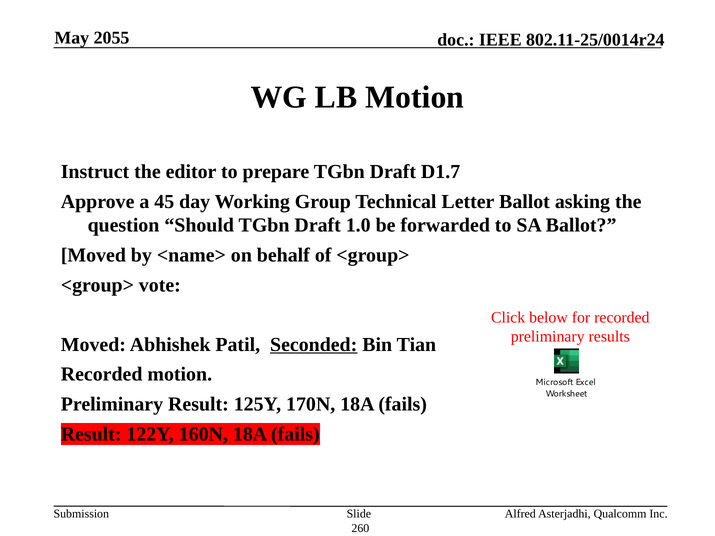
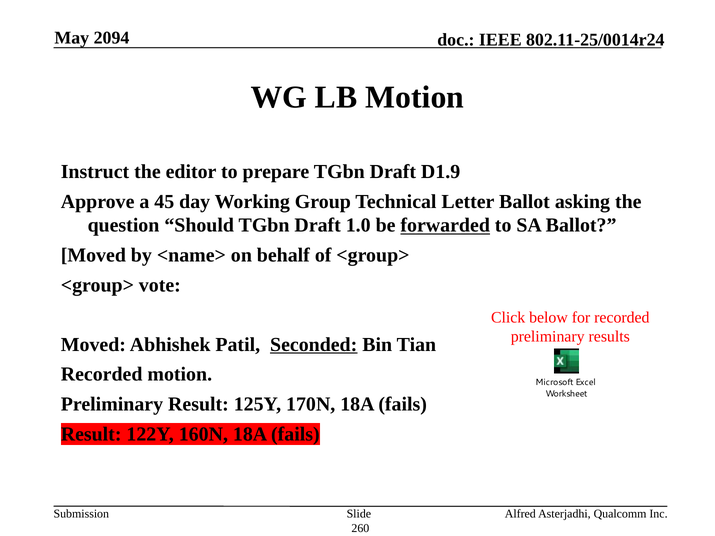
2055: 2055 -> 2094 (112, 38)
D1.7: D1.7 -> D1.9 (441, 172)
forwarded underline: none -> present (445, 225)
